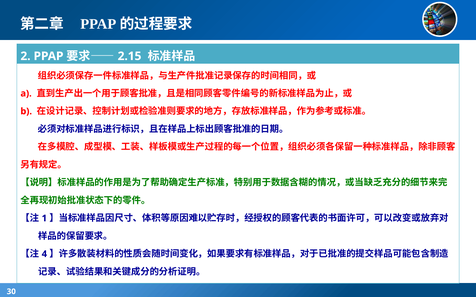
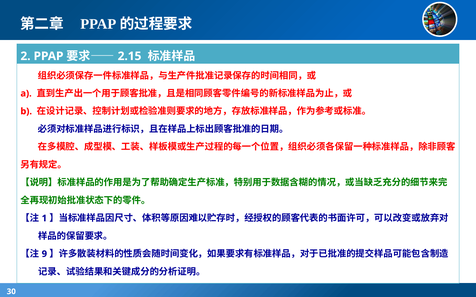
4: 4 -> 9 (44, 254)
